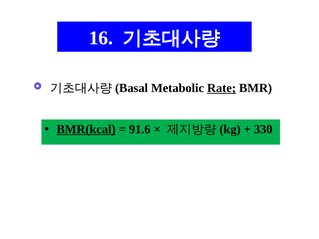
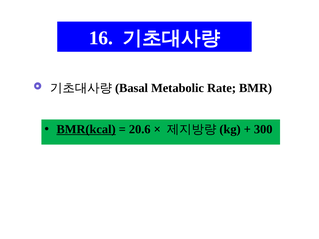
Rate underline: present -> none (222, 88)
91.6: 91.6 -> 20.6 (140, 129)
330: 330 -> 300 (263, 129)
